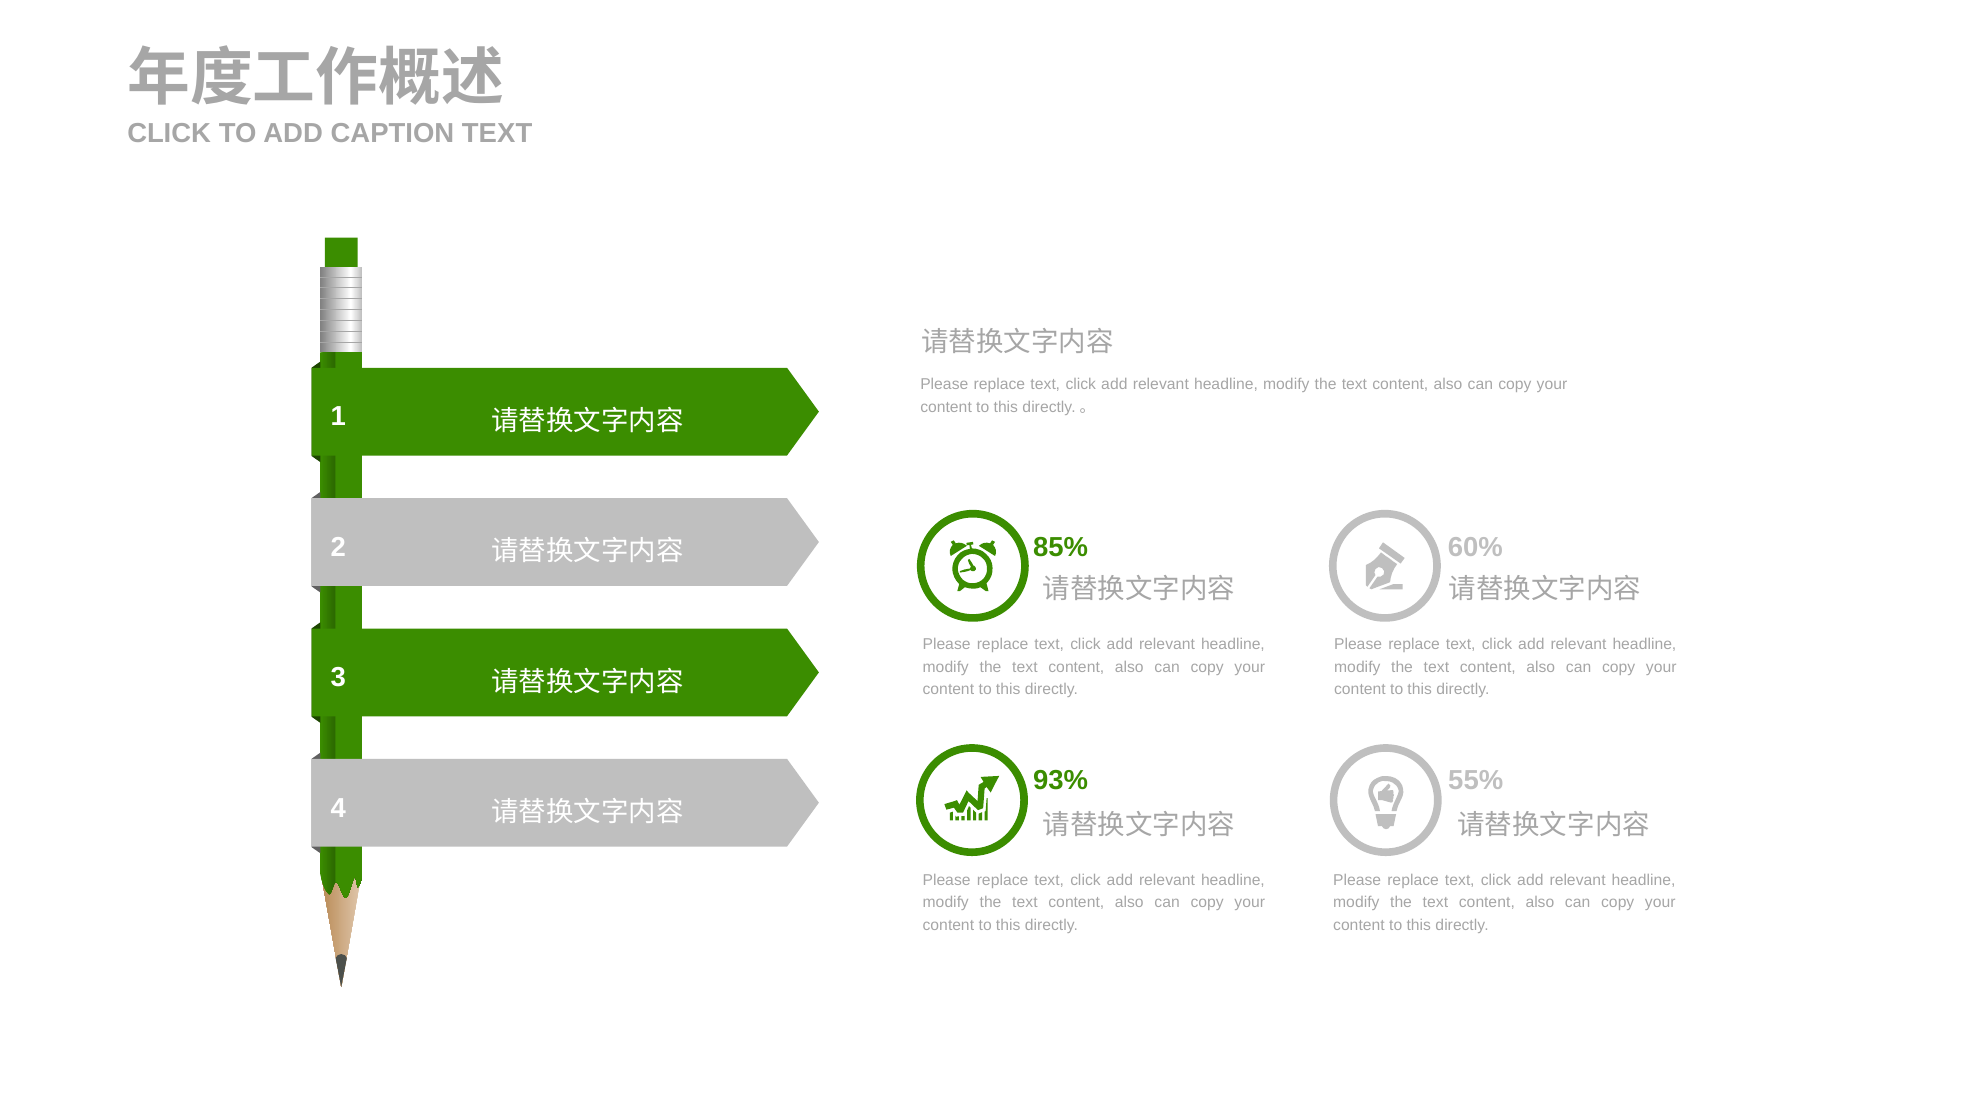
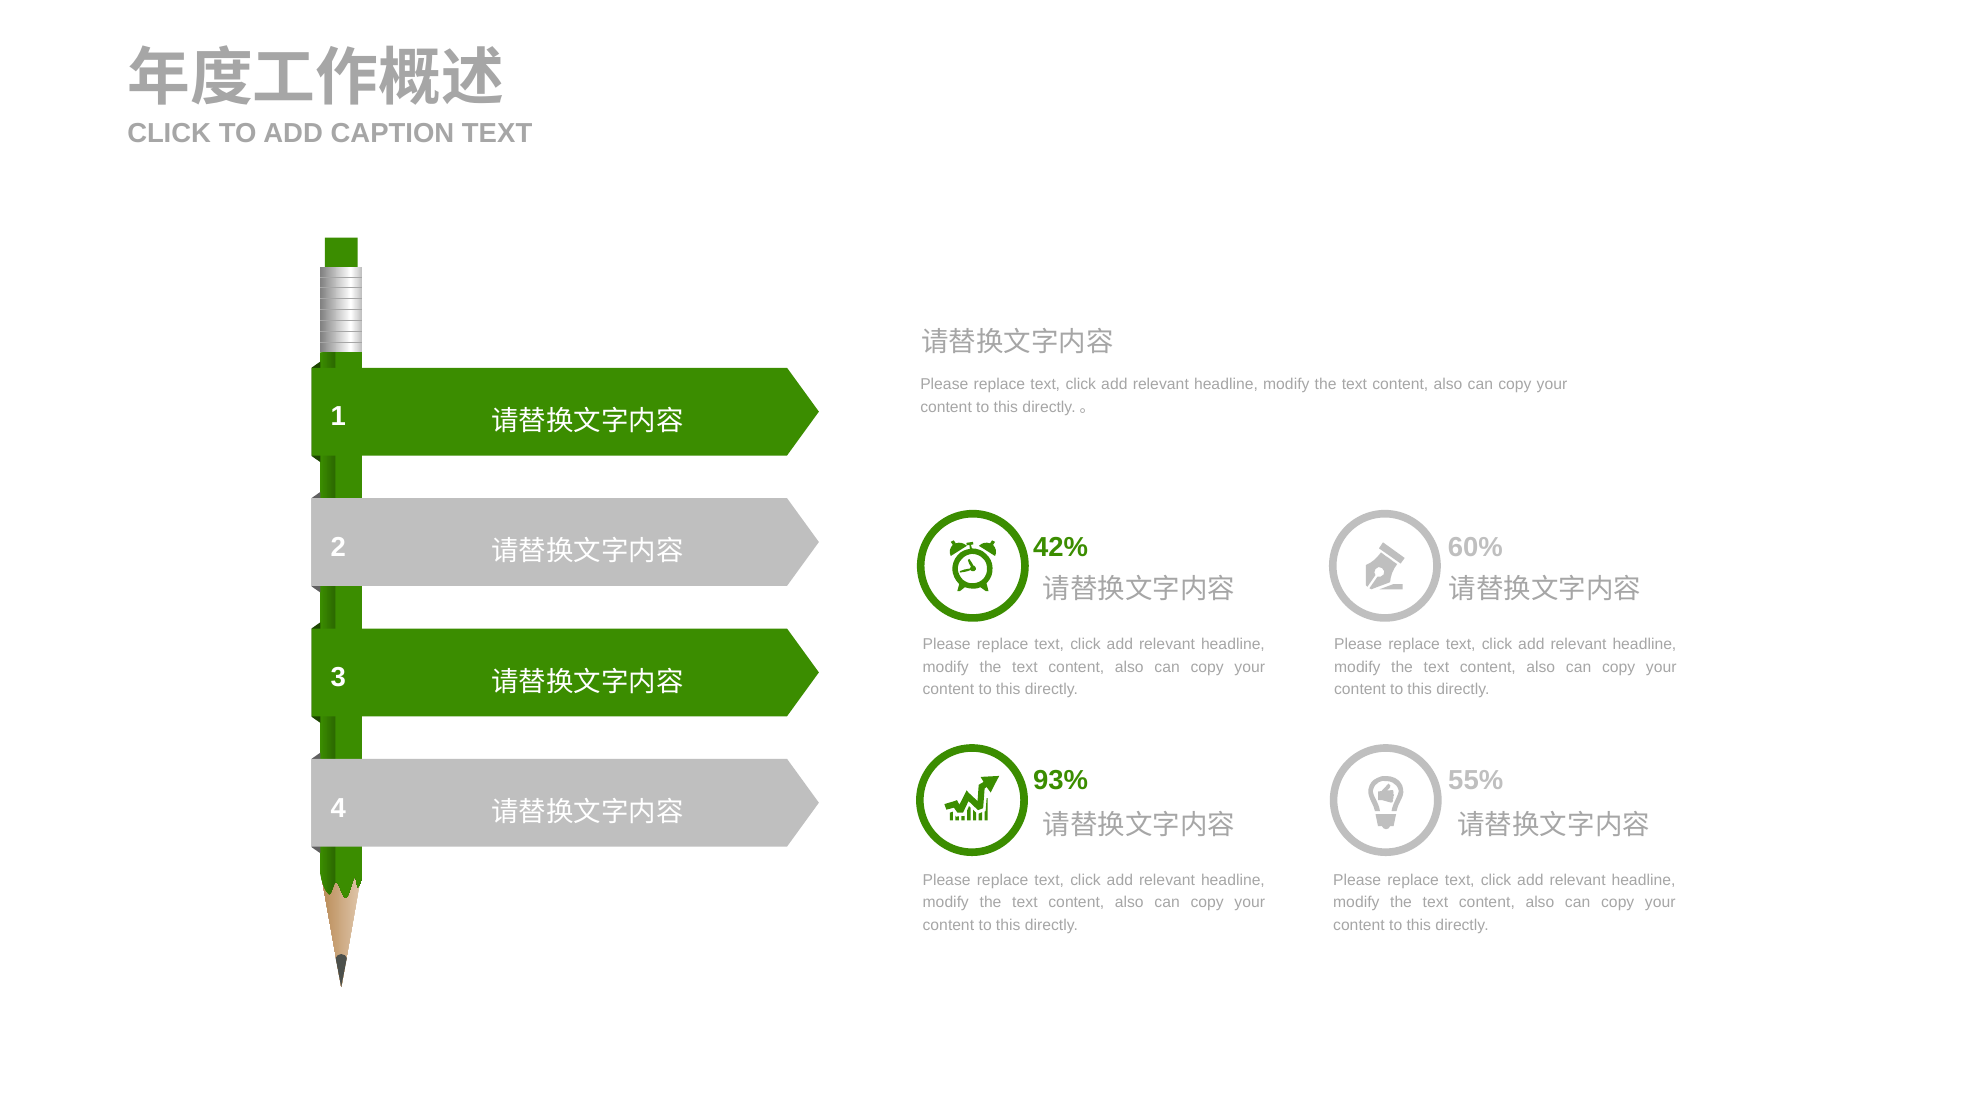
85%: 85% -> 42% (1061, 548)
